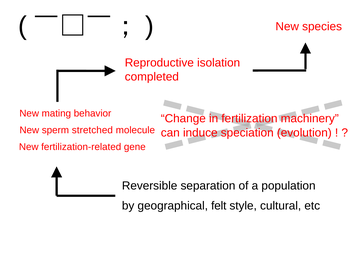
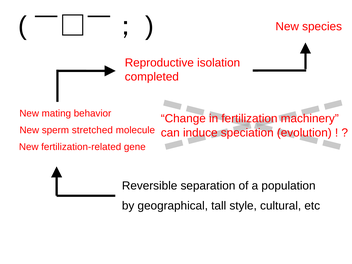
felt: felt -> tall (219, 206)
